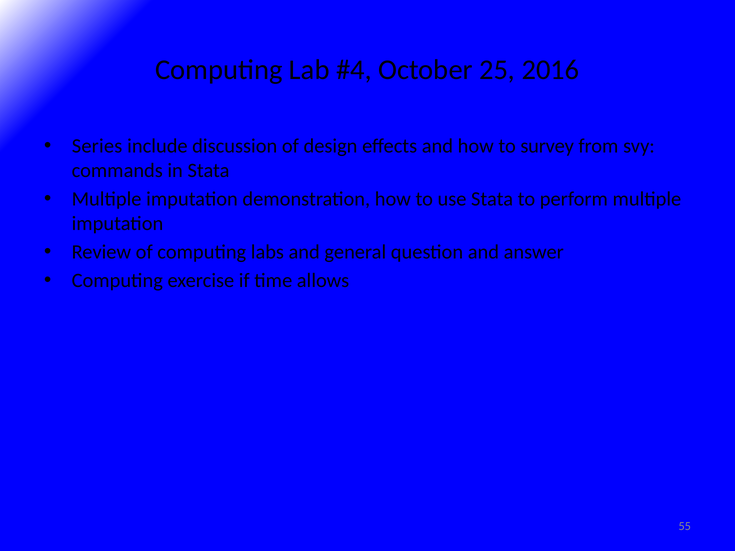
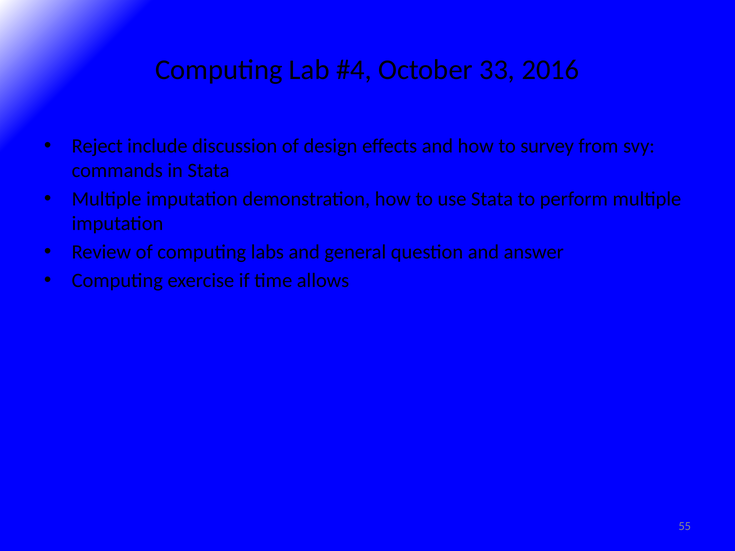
25: 25 -> 33 (497, 70)
Series: Series -> Reject (97, 146)
